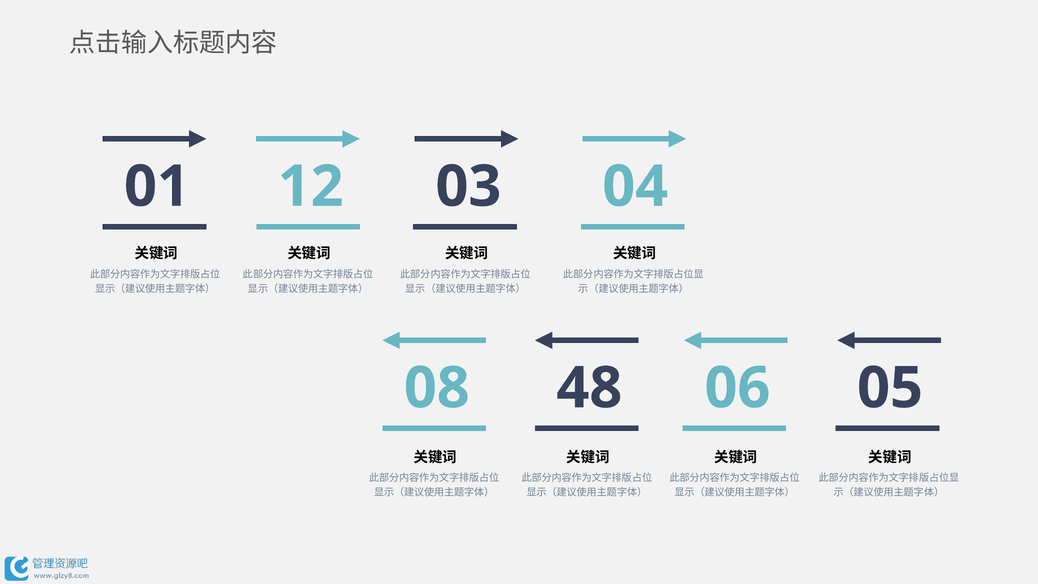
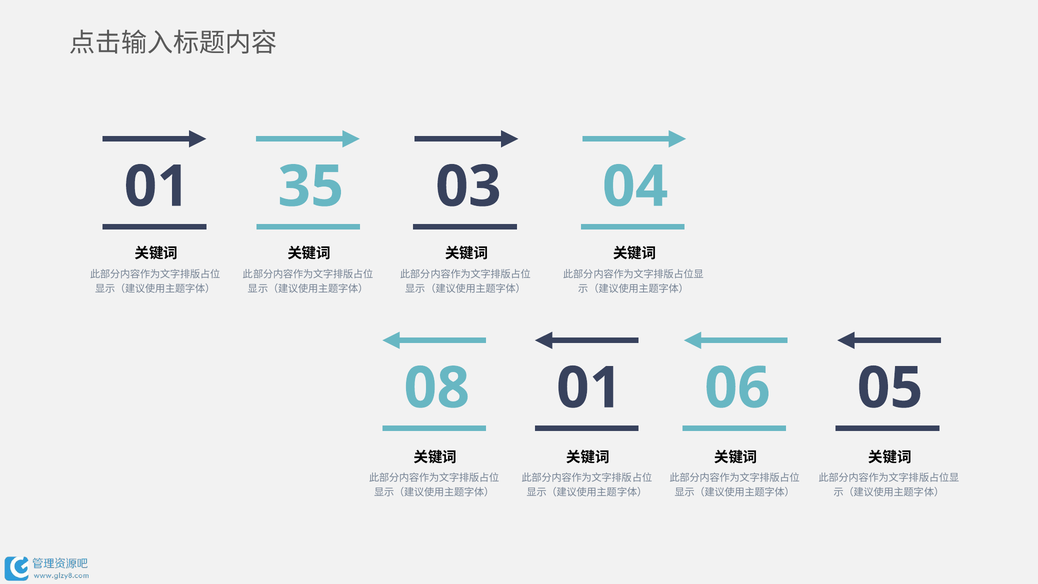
12: 12 -> 35 (311, 187)
08 48: 48 -> 01 (589, 388)
